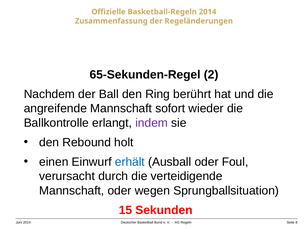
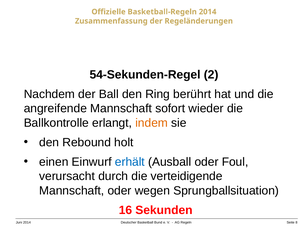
65-Sekunden-Regel: 65-Sekunden-Regel -> 54-Sekunden-Regel (145, 75)
indem colour: purple -> orange (152, 123)
15: 15 -> 16 (125, 210)
